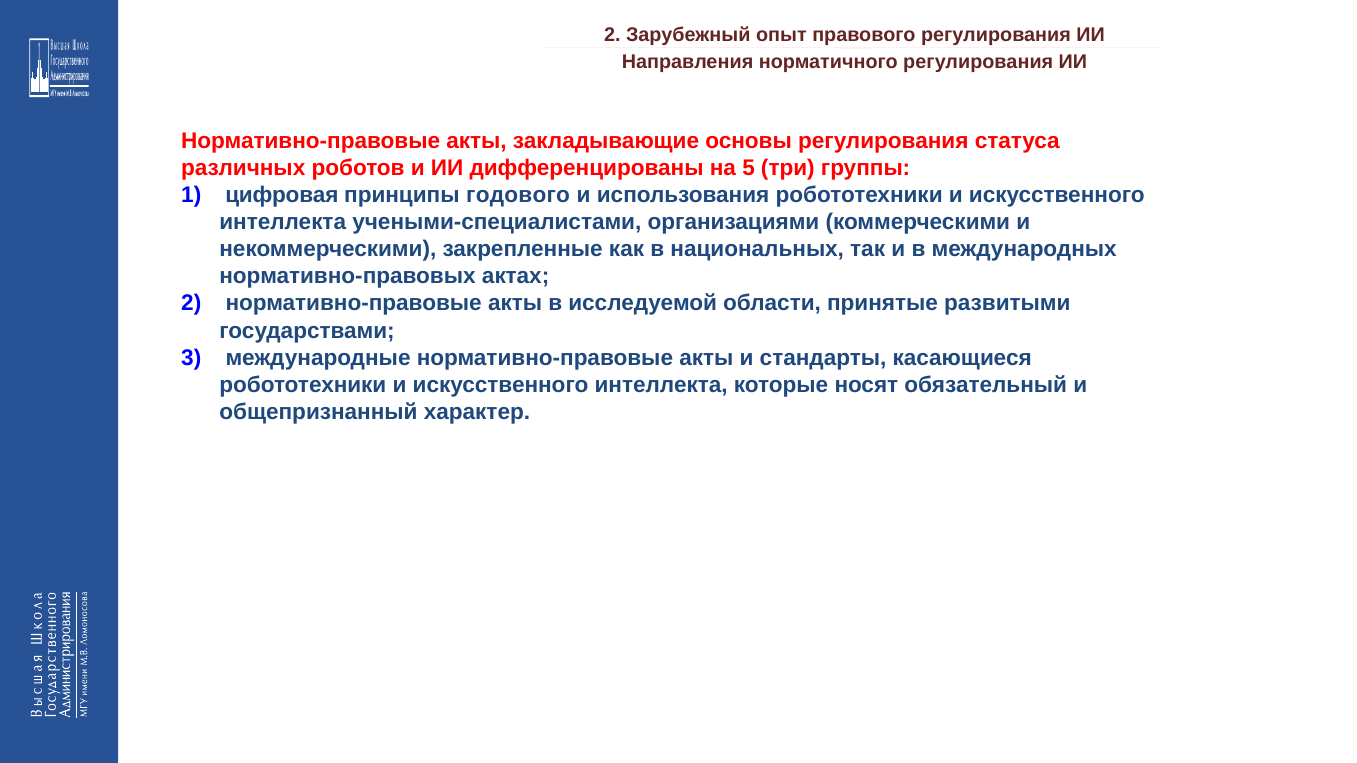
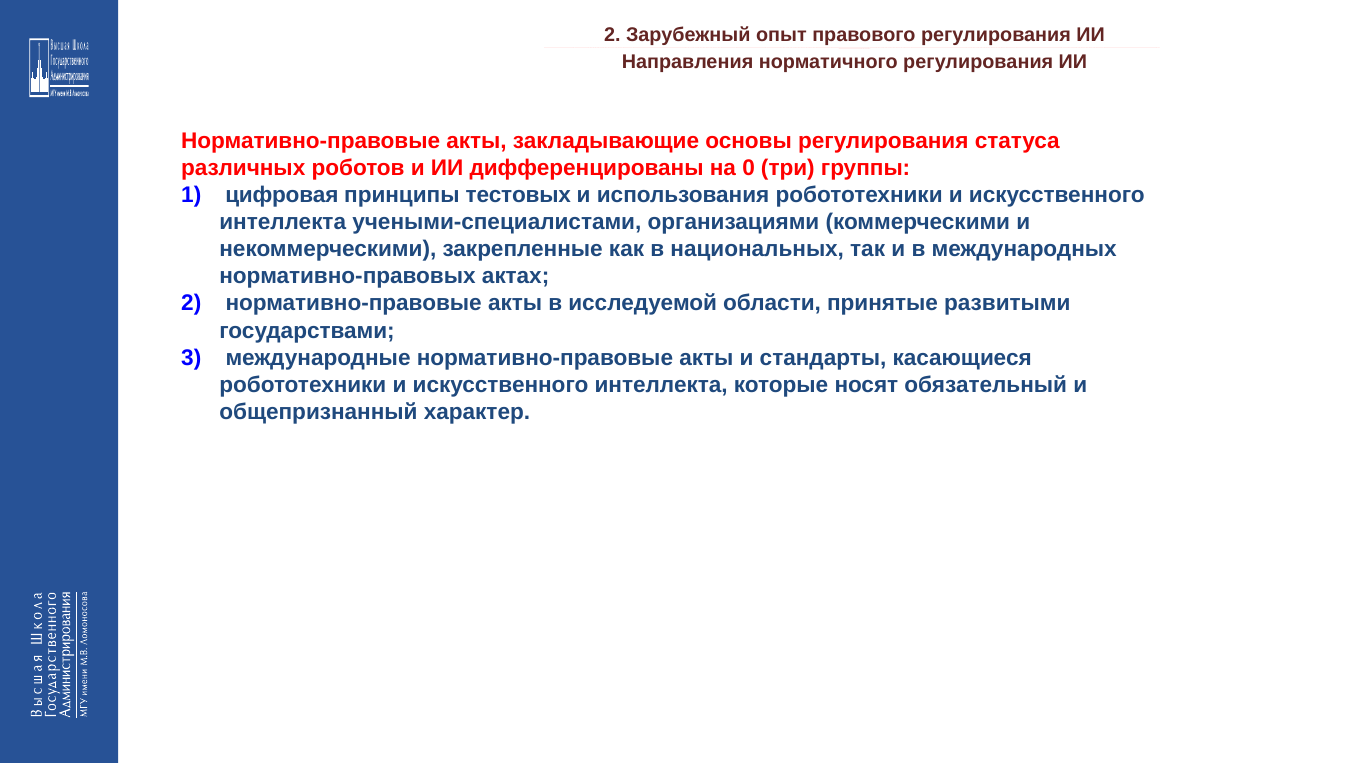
5: 5 -> 0 (749, 168)
годового: годового -> тестовых (518, 195)
